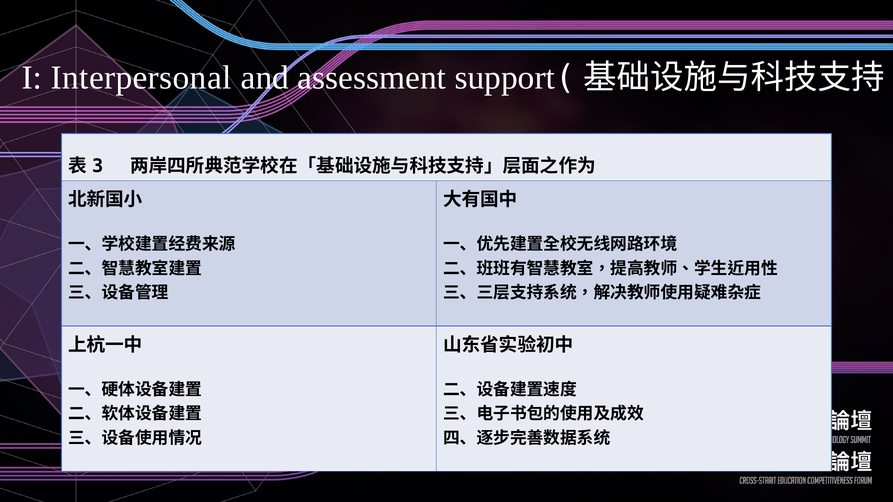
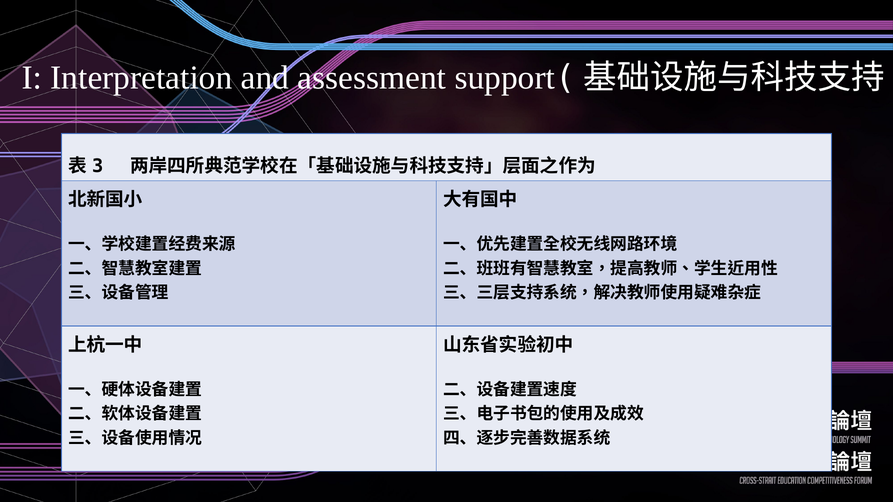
Interpersonal: Interpersonal -> Interpretation (141, 78)
